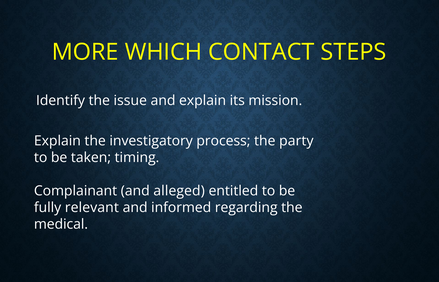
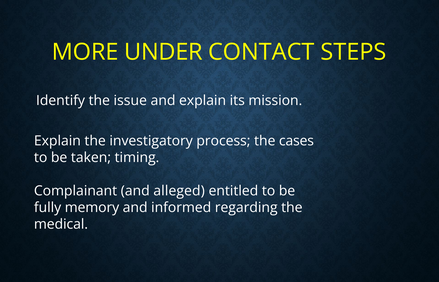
WHICH: WHICH -> UNDER (164, 52)
party: party -> cases (296, 141)
relevant: relevant -> memory (92, 208)
